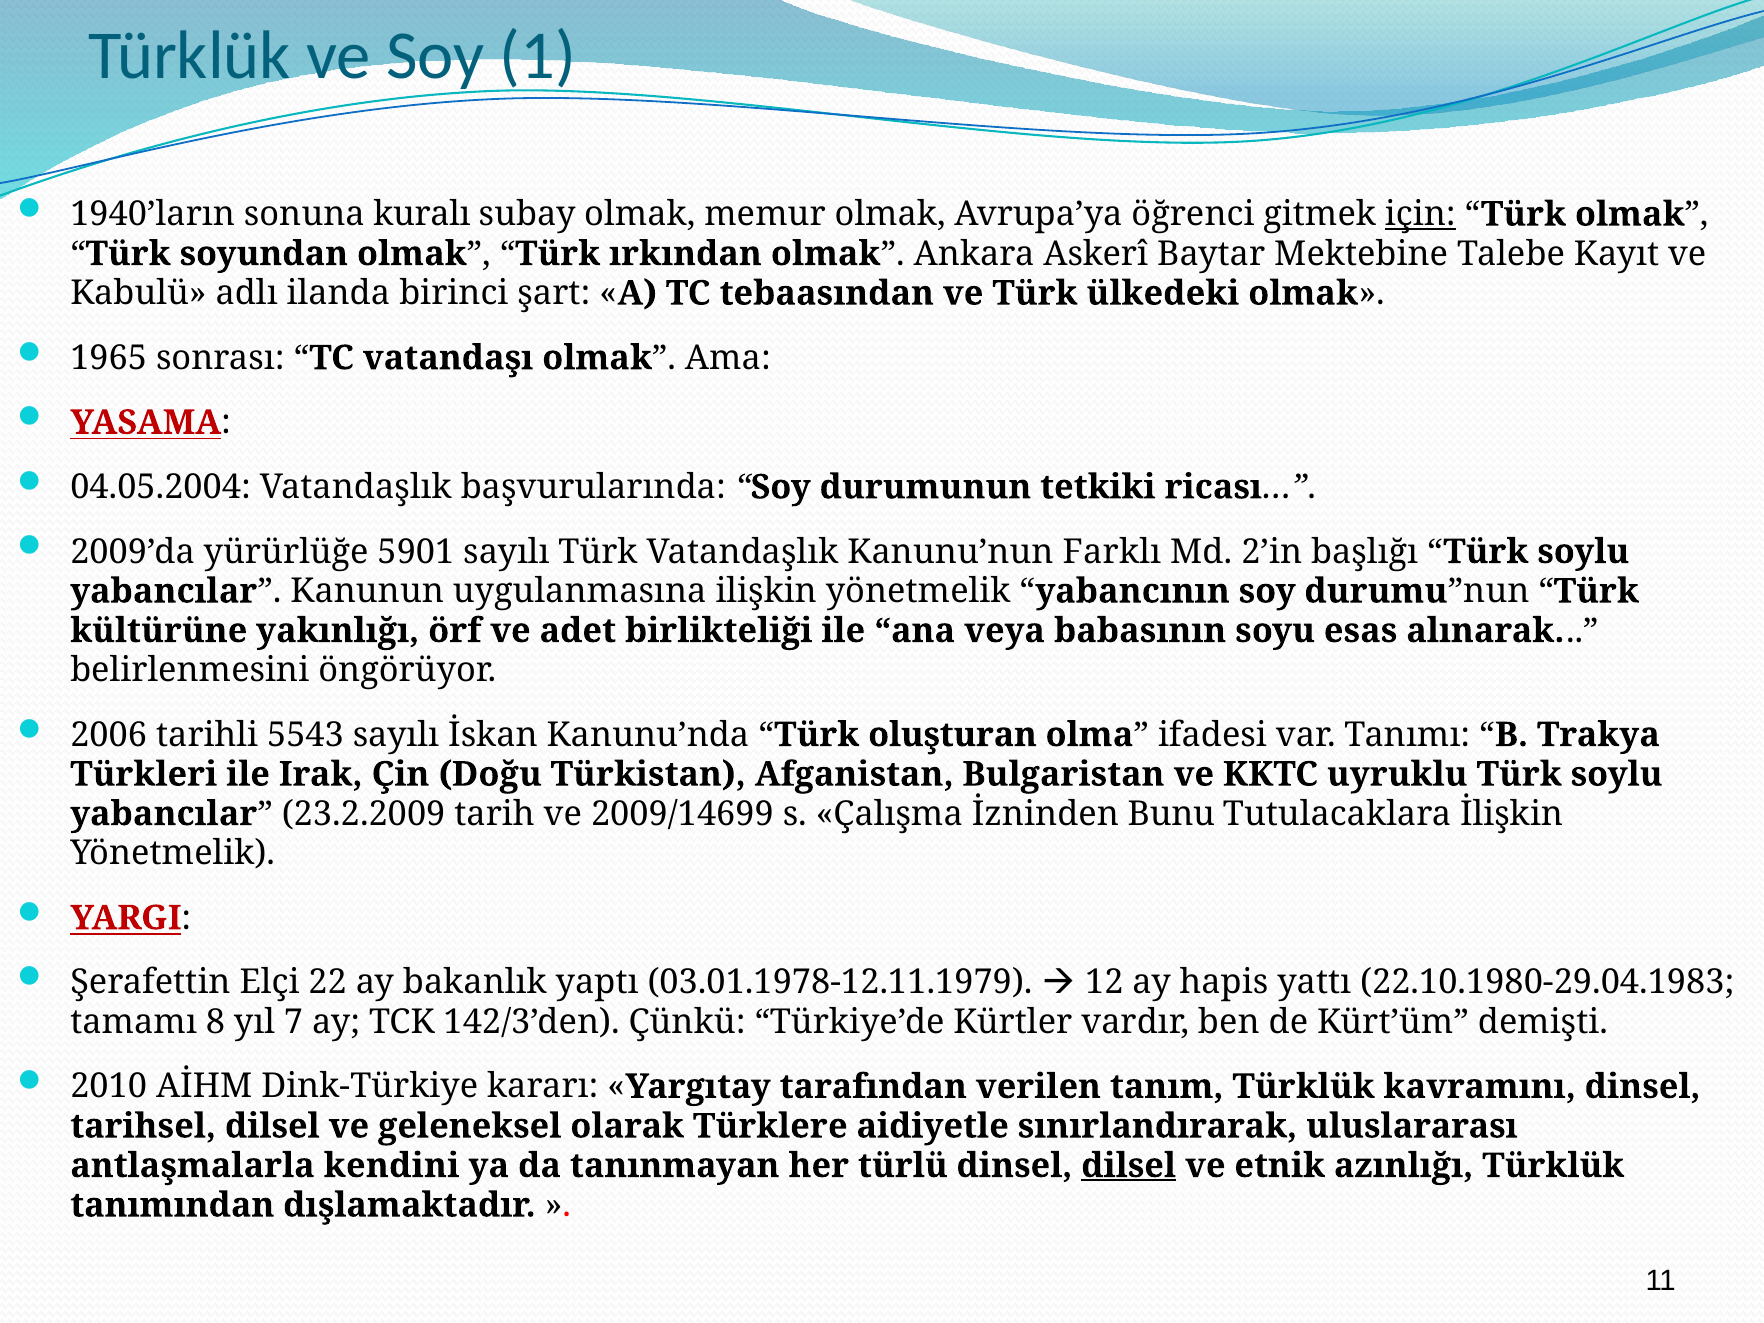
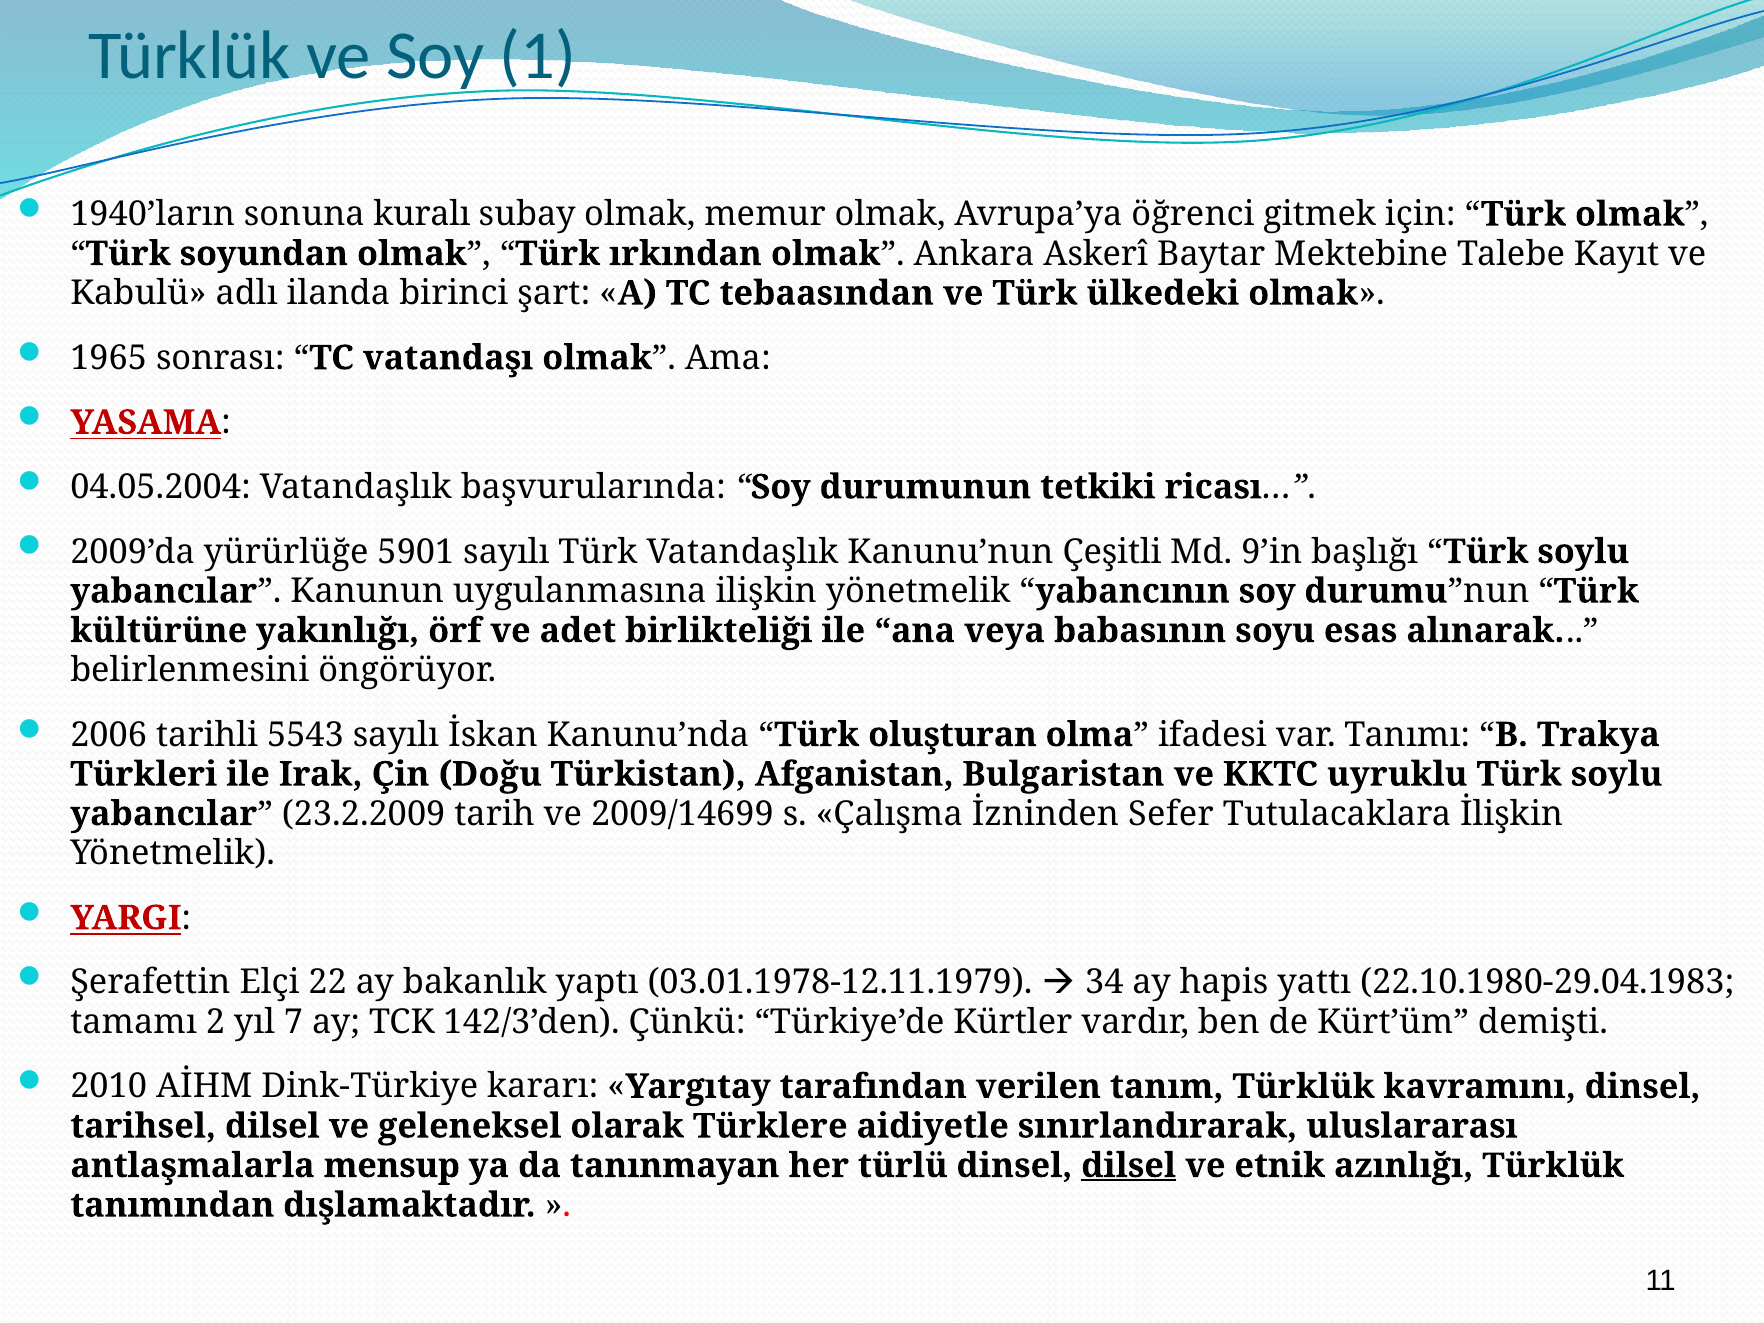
için underline: present -> none (1420, 214)
Farklı: Farklı -> Çeşitli (1112, 552)
2’in: 2’in -> 9’in (1272, 552)
Bunu: Bunu -> Sefer (1171, 814)
12: 12 -> 34 (1104, 983)
8: 8 -> 2 (215, 1022)
kendini: kendini -> mensup (392, 1166)
